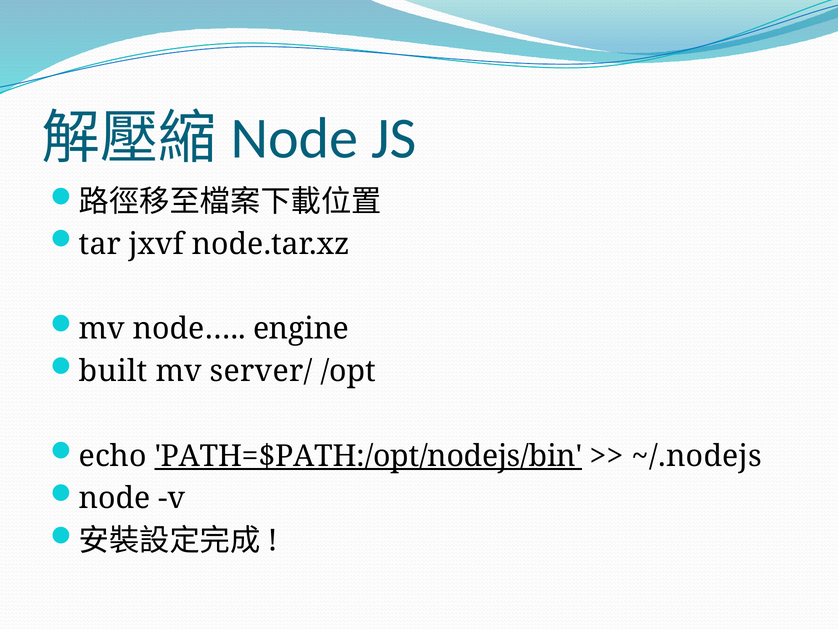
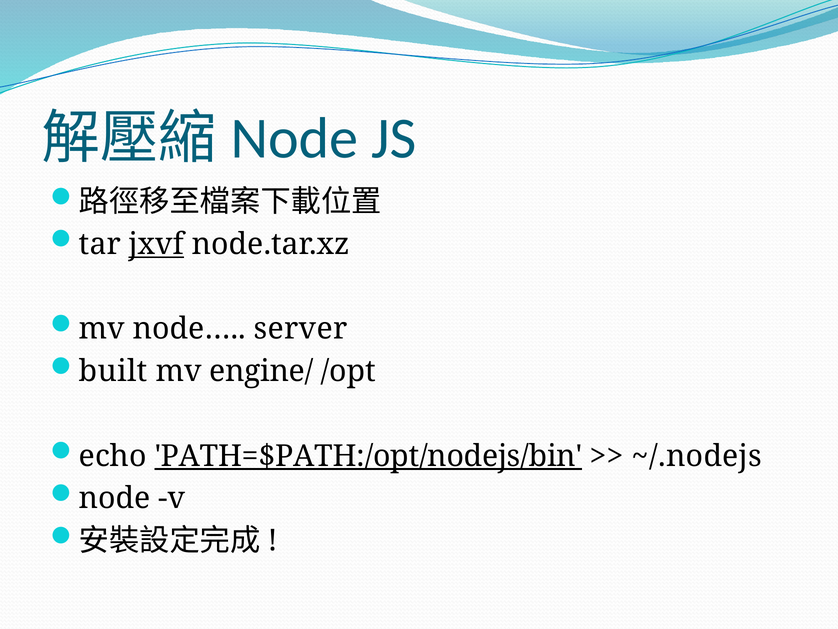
jxvf underline: none -> present (156, 244)
engine: engine -> server (301, 329)
server/: server/ -> engine/ (261, 371)
